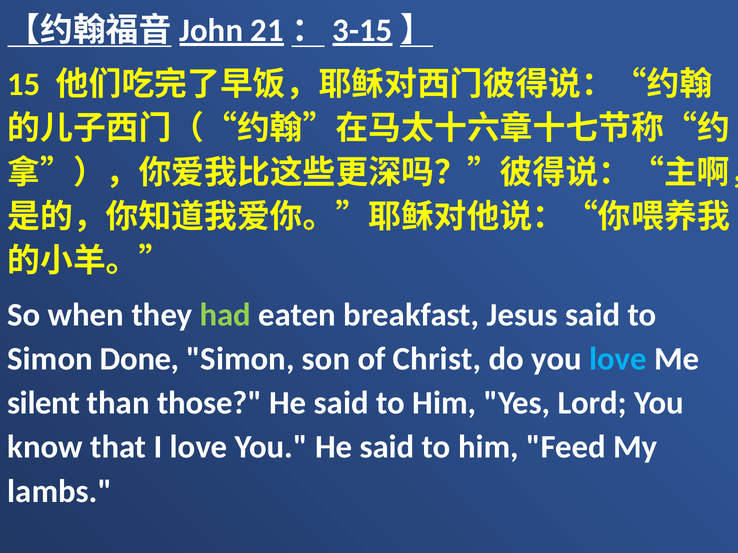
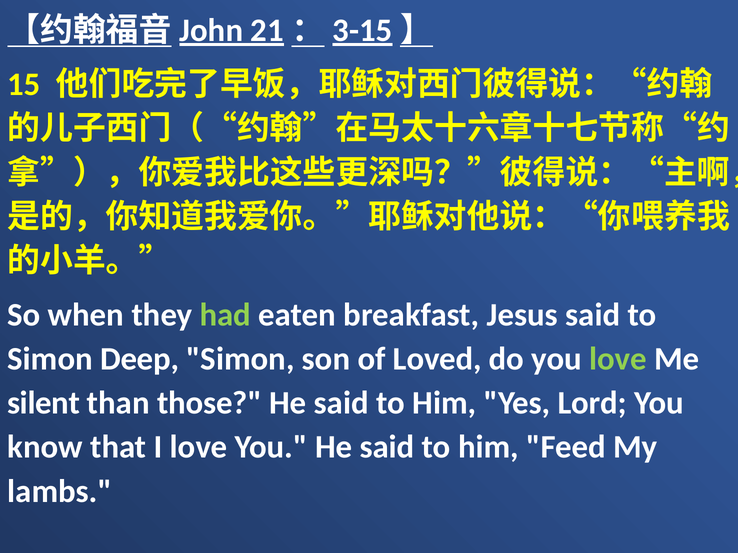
Done: Done -> Deep (140, 359)
Christ: Christ -> Loved (437, 359)
love colour: light blue -> light green (618, 359)
